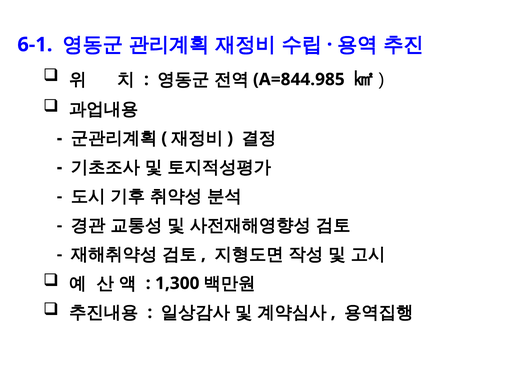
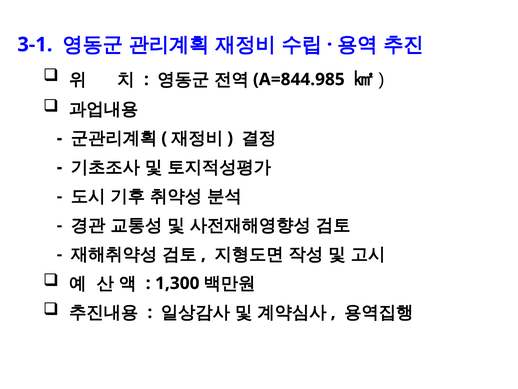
6-1: 6-1 -> 3-1 (35, 45)
